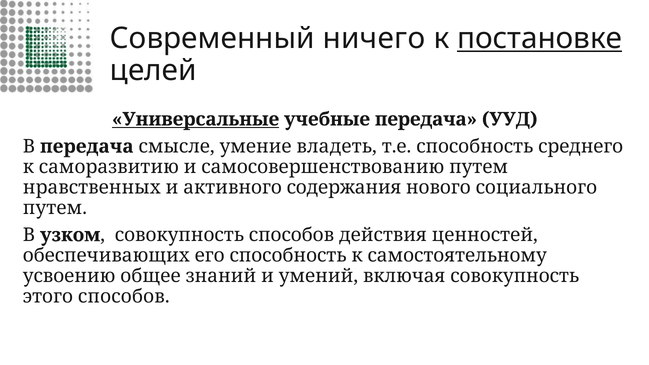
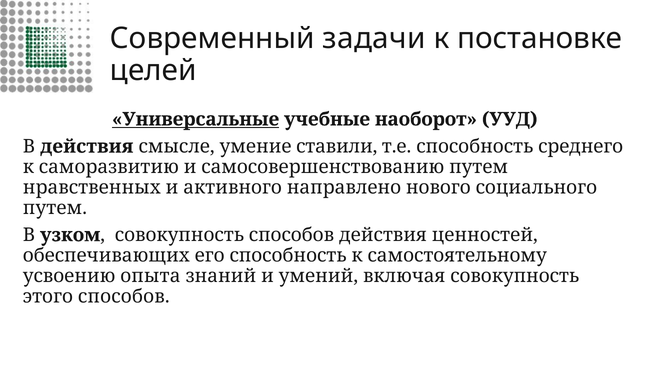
ничего: ничего -> задачи (374, 38)
постановке underline: present -> none (540, 38)
учебные передача: передача -> наоборот (426, 119)
В передача: передача -> действия (87, 146)
владеть: владеть -> ставили (337, 146)
содержания: содержания -> направлено (344, 187)
общее: общее -> опыта (150, 276)
